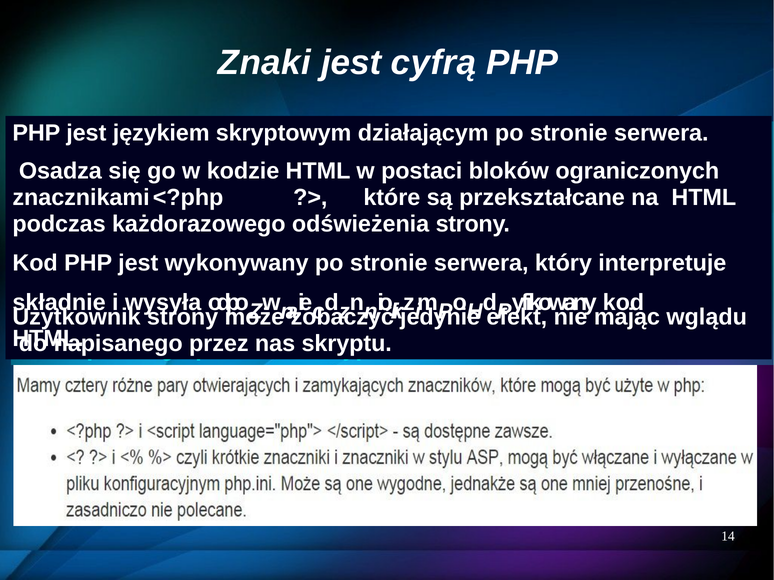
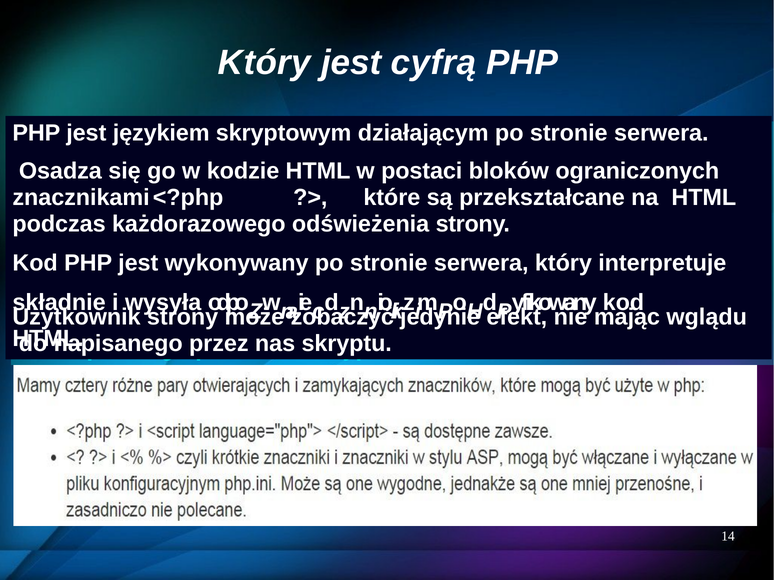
Znaki: Znaki -> Który (264, 63)
